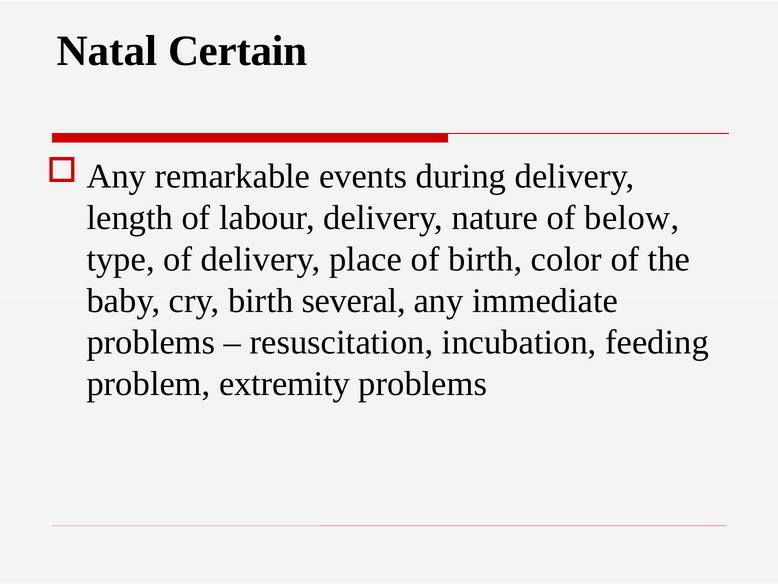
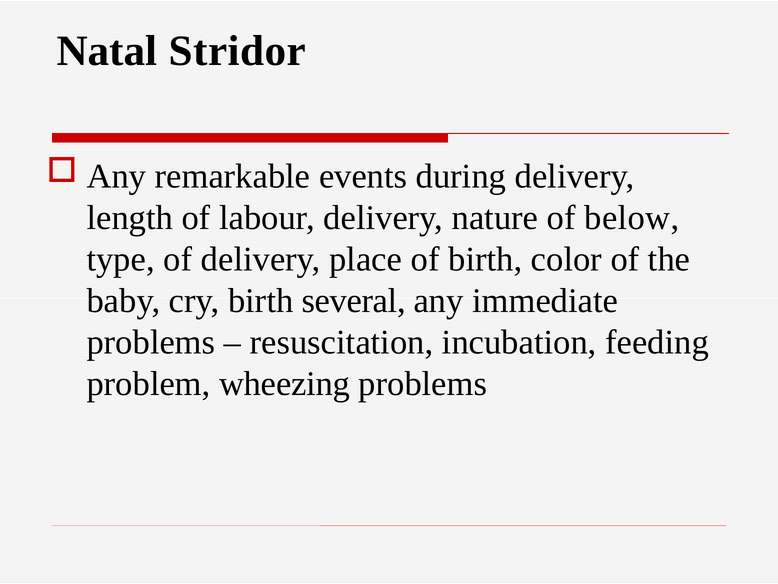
Certain: Certain -> Stridor (237, 51)
extremity: extremity -> wheezing (285, 384)
